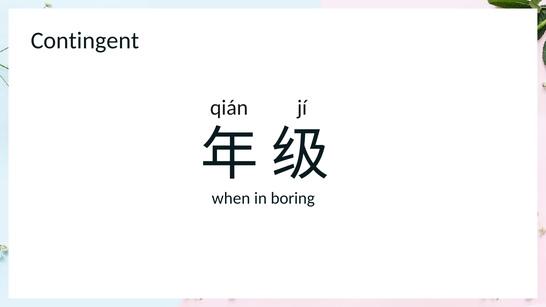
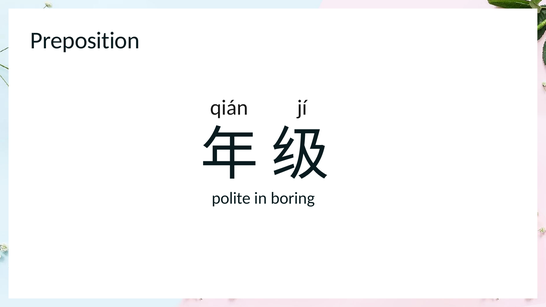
Contingent: Contingent -> Preposition (85, 41)
when: when -> polite (231, 198)
